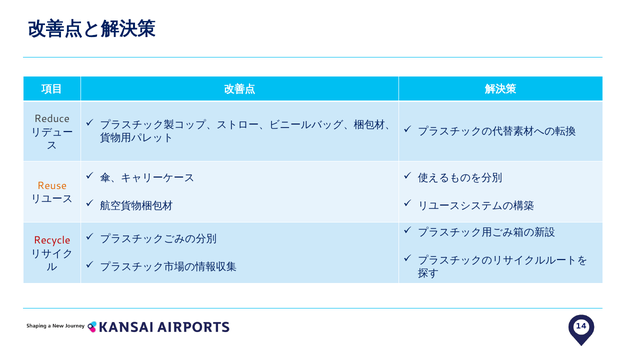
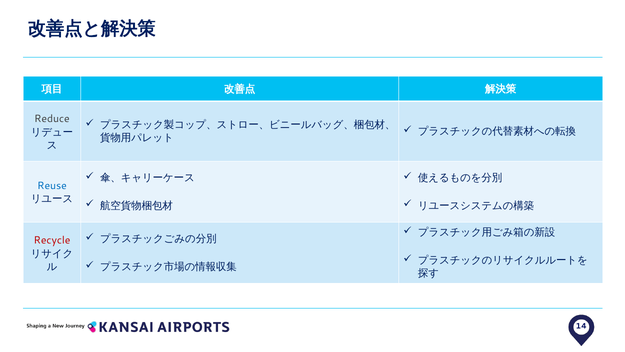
Reuse colour: orange -> blue (52, 185)
